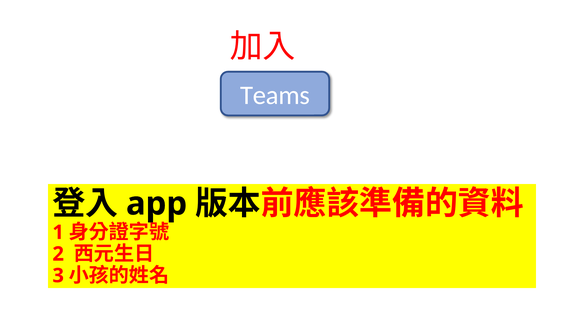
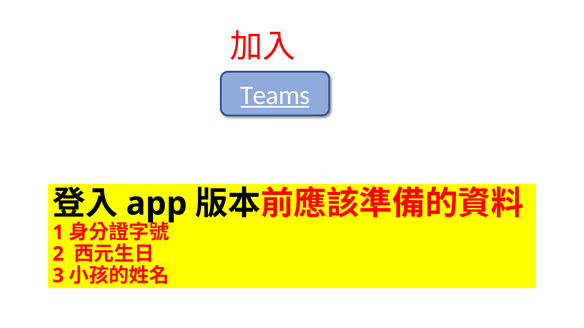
Teams underline: none -> present (275, 96)
